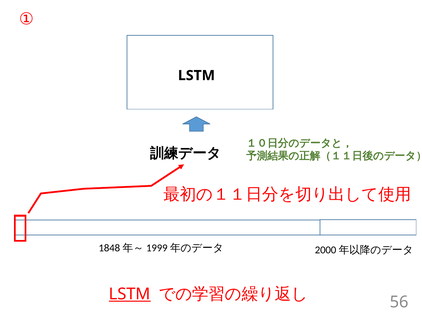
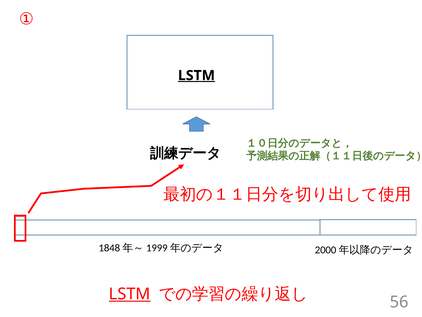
LSTM underline: none -> present (196, 75)
